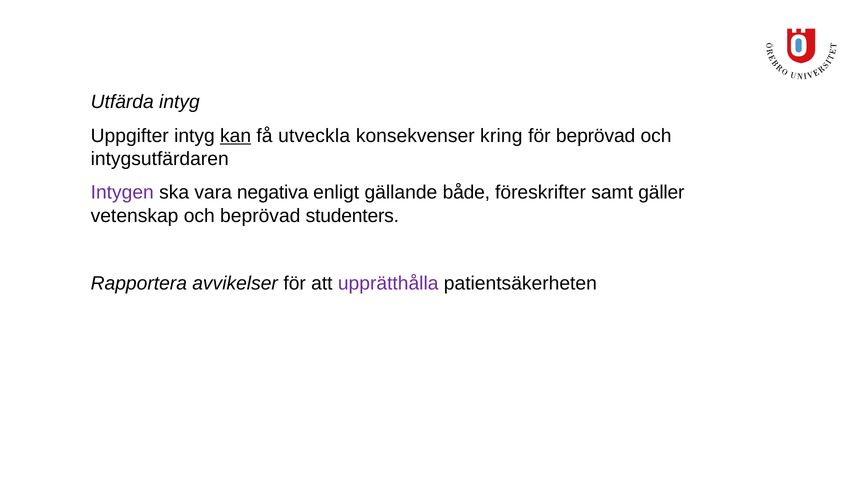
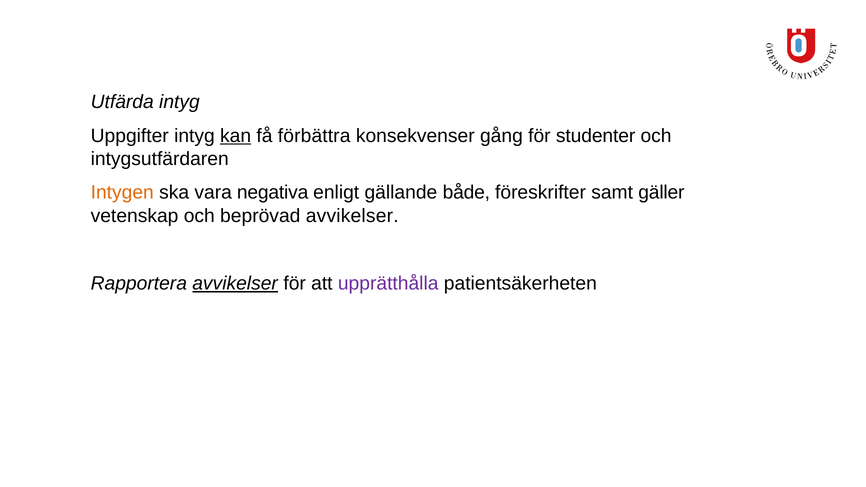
utveckla: utveckla -> förbättra (314, 136)
kring: kring -> gång (501, 136)
för beprövad: beprövad -> studenter (596, 136)
Intygen colour: purple -> orange (122, 193)
beprövad studenters: studenters -> avvikelser (352, 216)
avvikelser underline: none -> present (235, 284)
